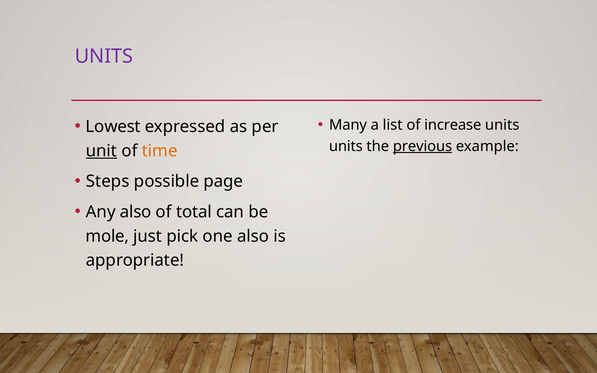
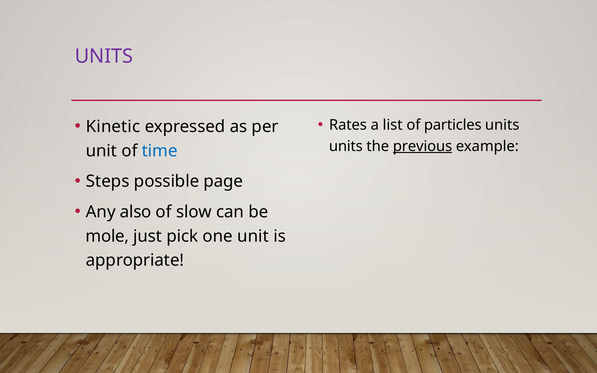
Many: Many -> Rates (348, 125)
increase: increase -> particles (453, 125)
Lowest: Lowest -> Kinetic (113, 127)
unit underline: present -> none (101, 151)
time colour: orange -> blue (160, 151)
total: total -> slow (194, 212)
one also: also -> unit (253, 236)
